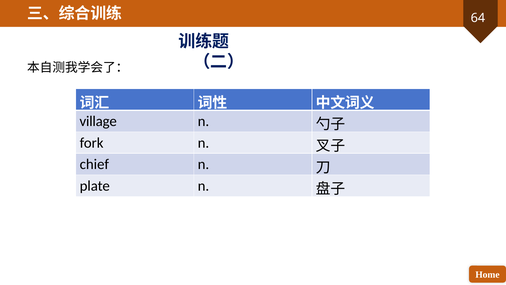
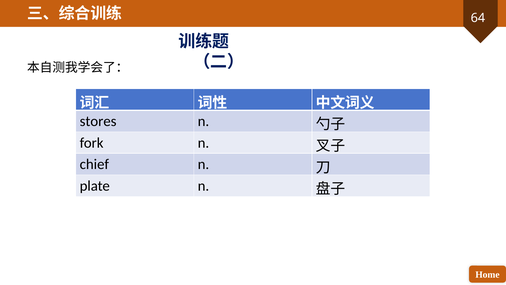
village: village -> stores (98, 121)
